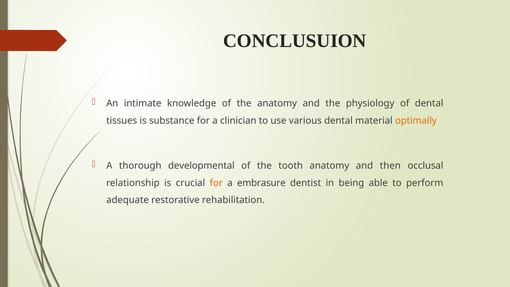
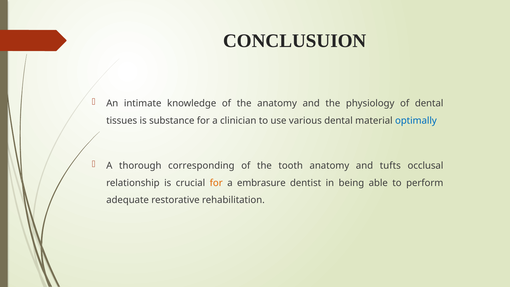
optimally colour: orange -> blue (416, 121)
developmental: developmental -> corresponding (201, 166)
then: then -> tufts (390, 166)
